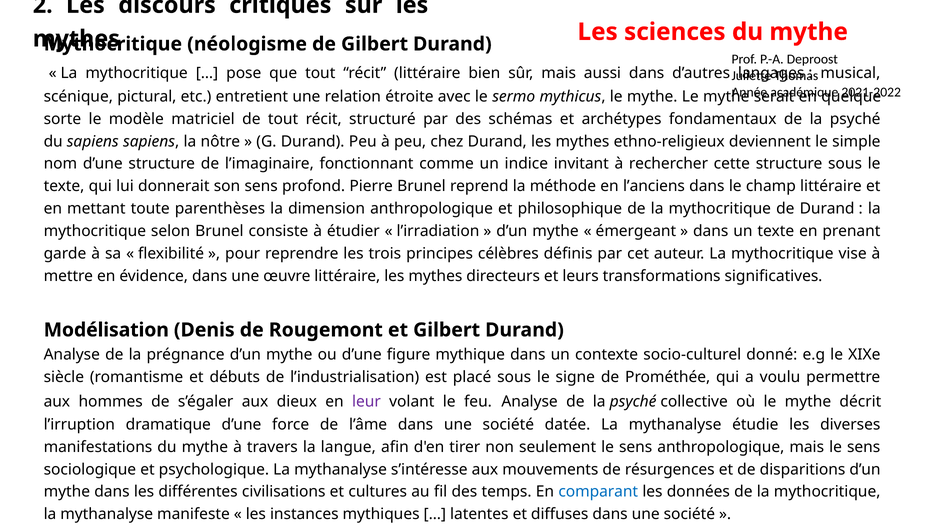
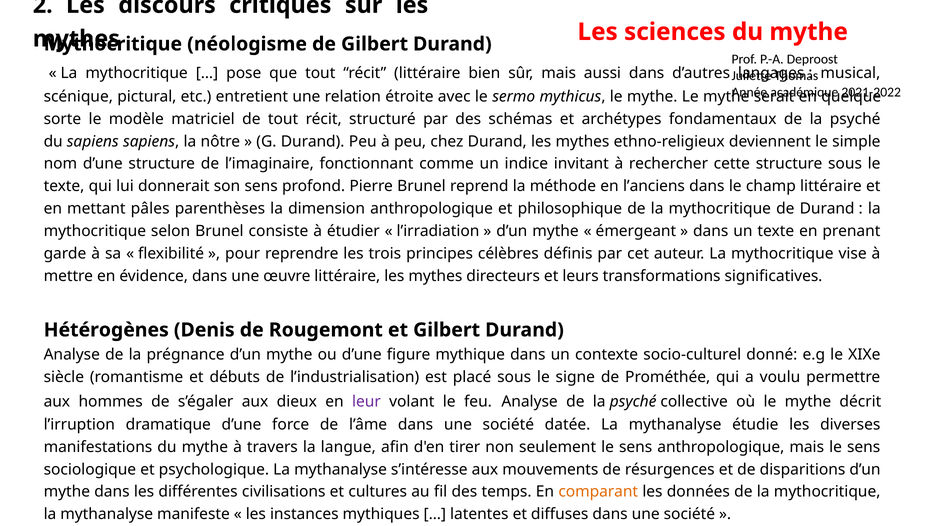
toute: toute -> pâles (150, 209)
Modélisation: Modélisation -> Hétérogènes (106, 330)
comparant colour: blue -> orange (598, 492)
